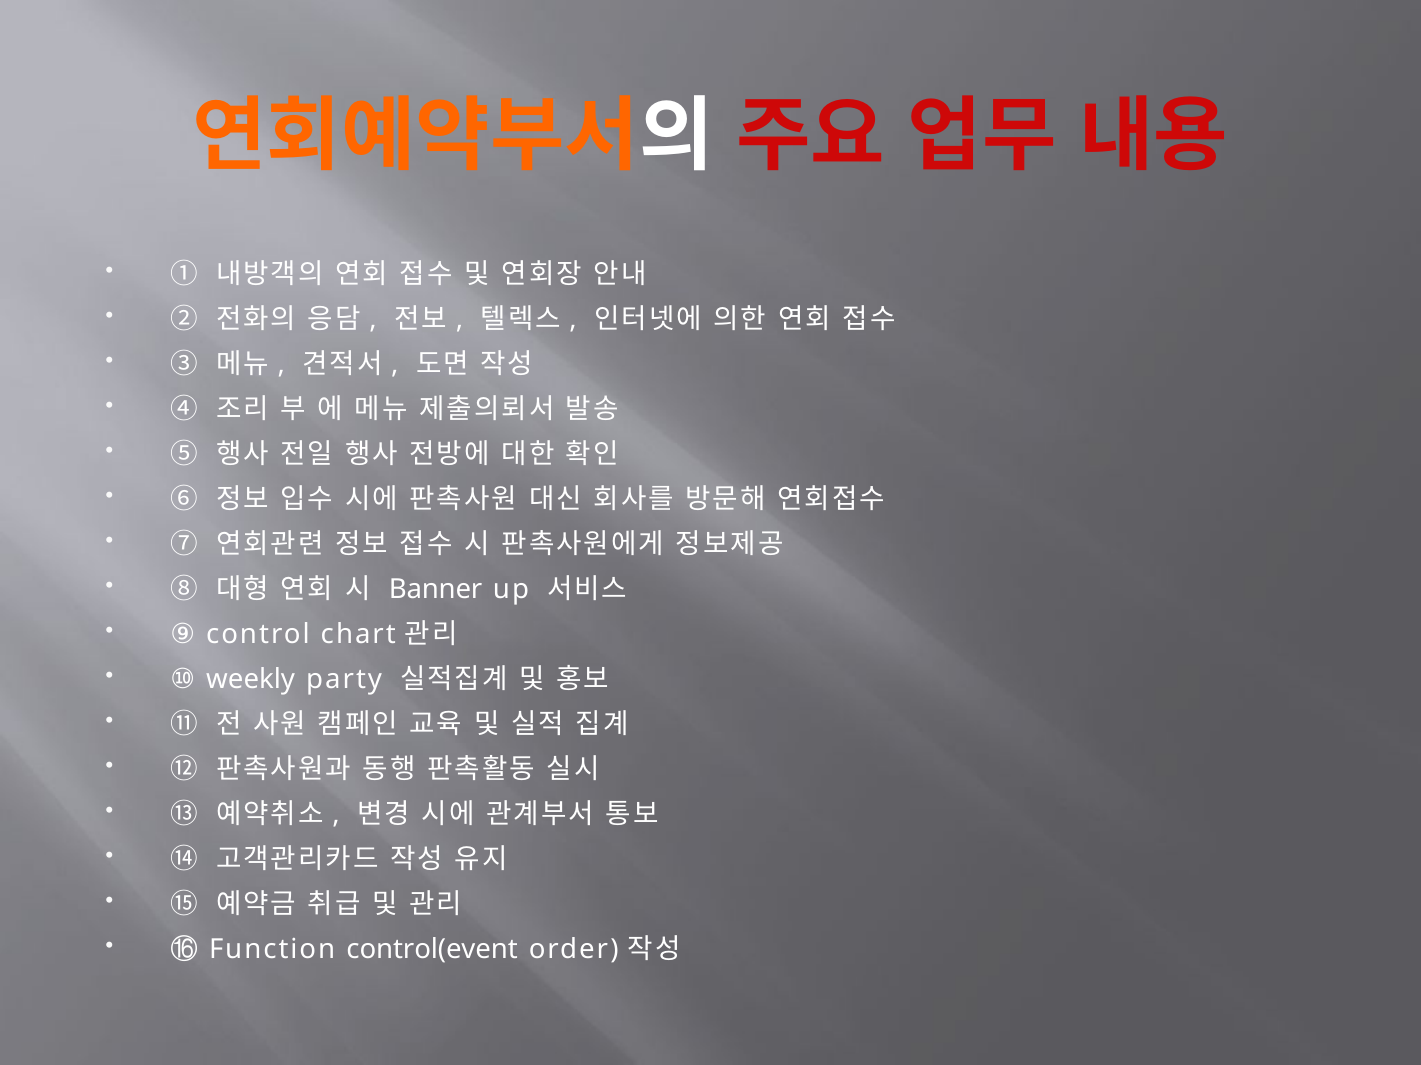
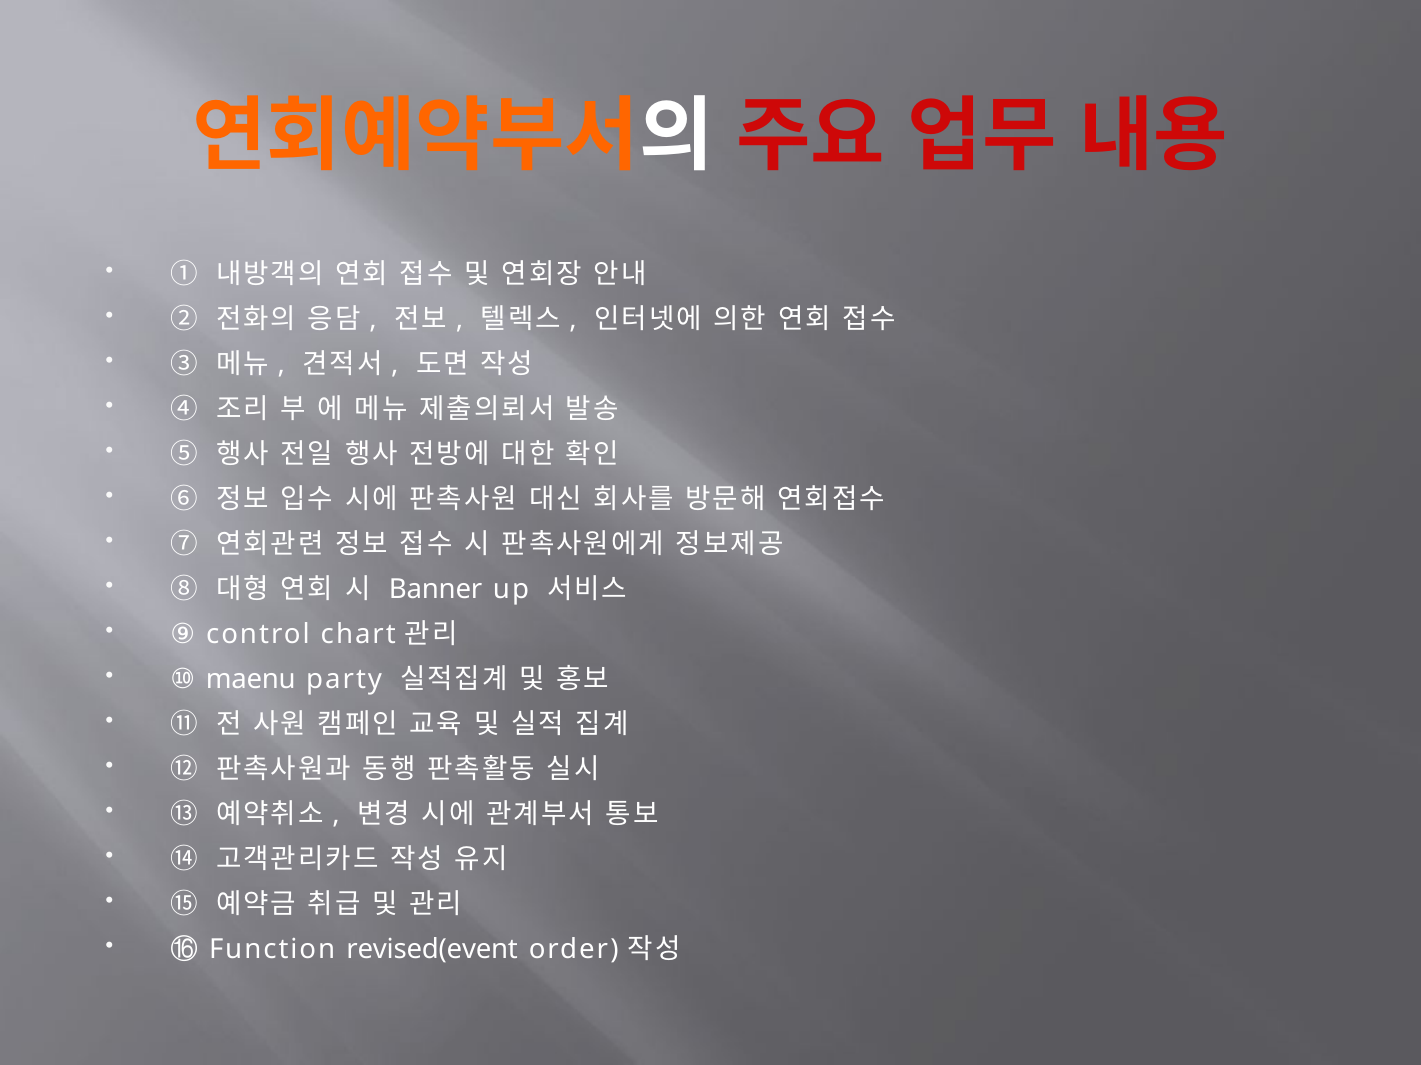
weekly: weekly -> maenu (251, 680)
control(event: control(event -> revised(event (432, 950)
